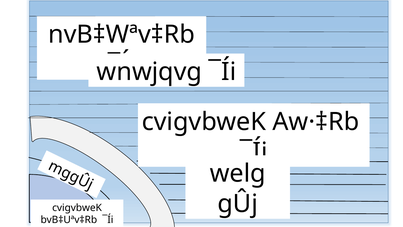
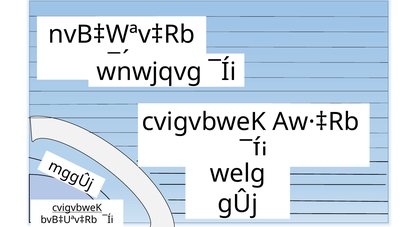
cvigvbweK underline: none -> present (77, 208)
